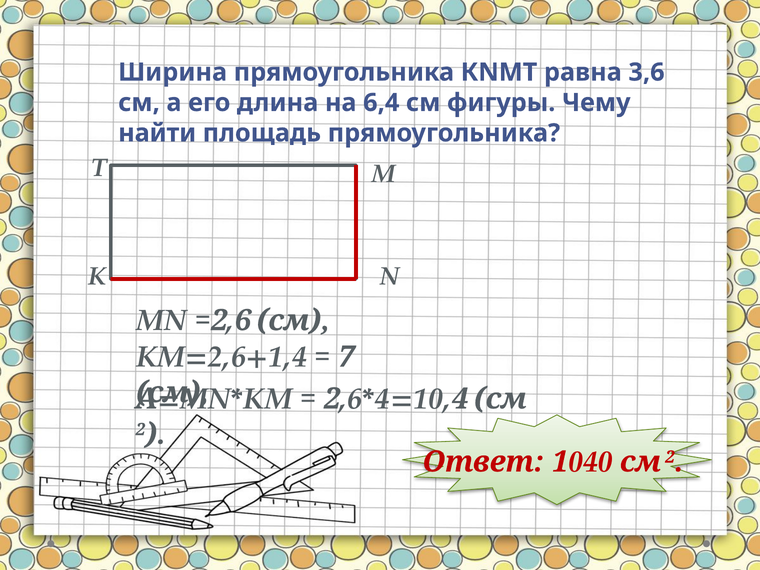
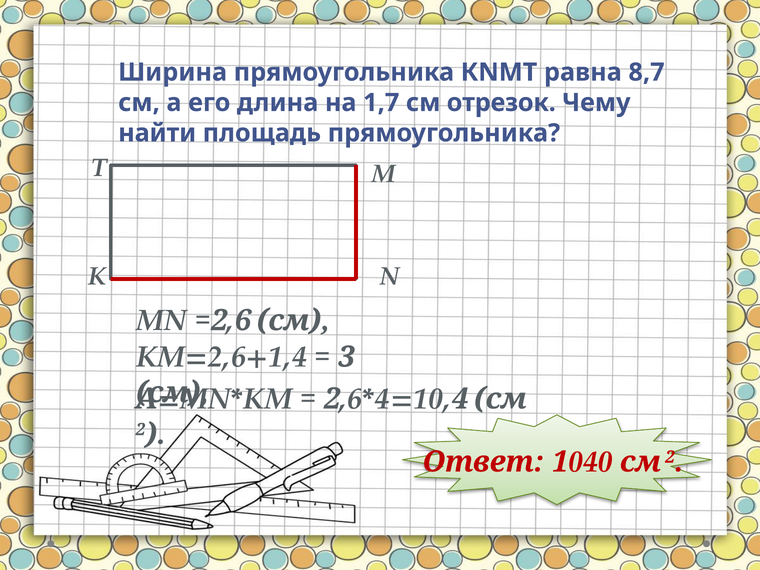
3,6: 3,6 -> 8,7 (647, 72)
6,4: 6,4 -> 1,7 (381, 103)
фигуры: фигуры -> отрезок (501, 103)
7: 7 -> 3 (346, 357)
